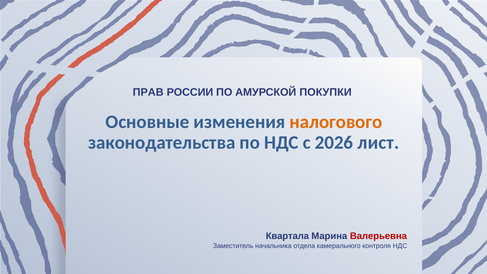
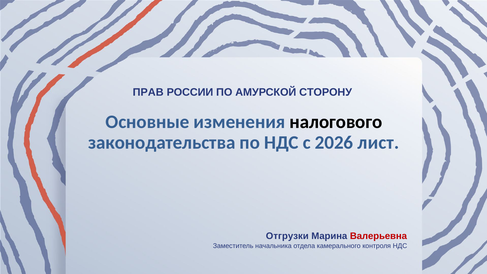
ПОКУПКИ: ПОКУПКИ -> СТОРОНУ (326, 92)
налогового colour: orange -> black (336, 122)
Квартала: Квартала -> Отгрузки (287, 236)
